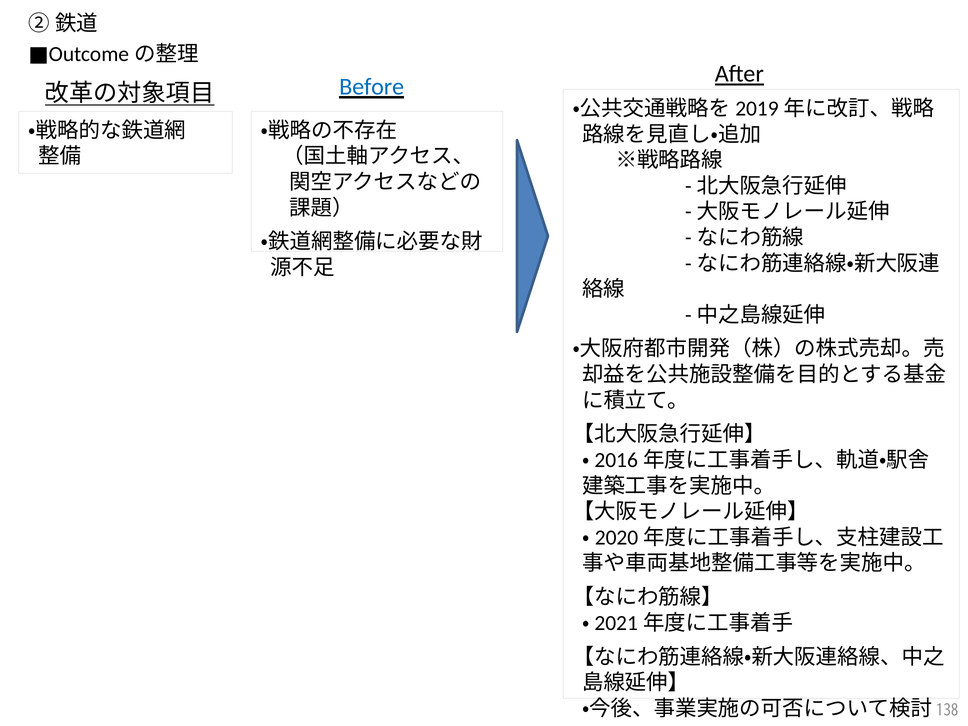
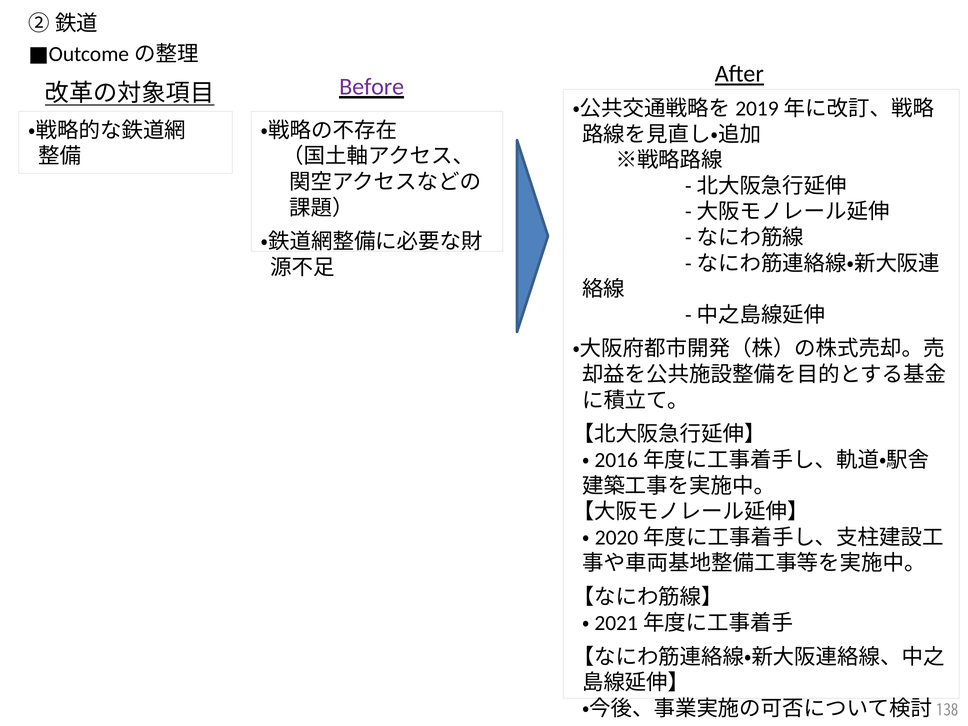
Before colour: blue -> purple (372, 87)
